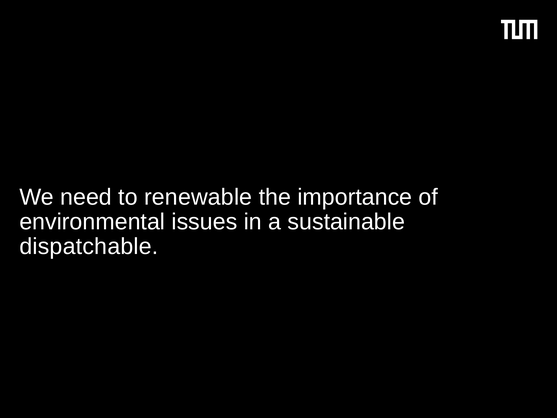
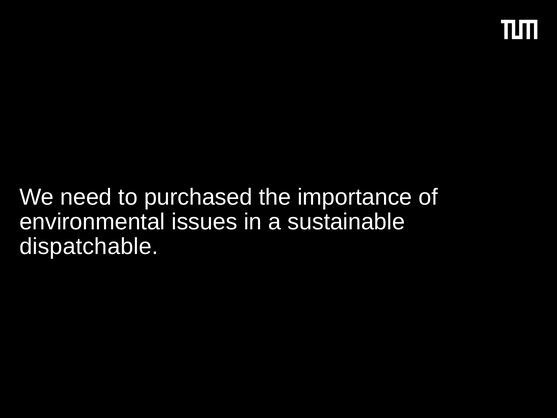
renewable: renewable -> purchased (198, 197)
